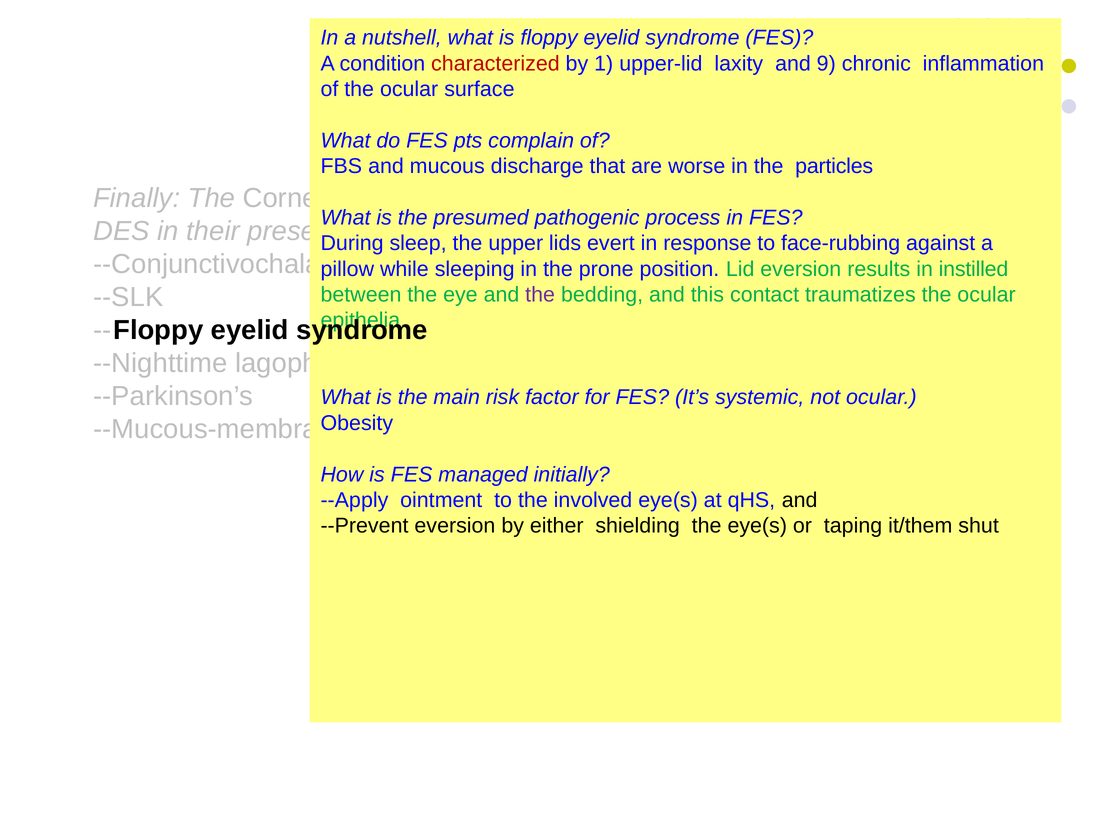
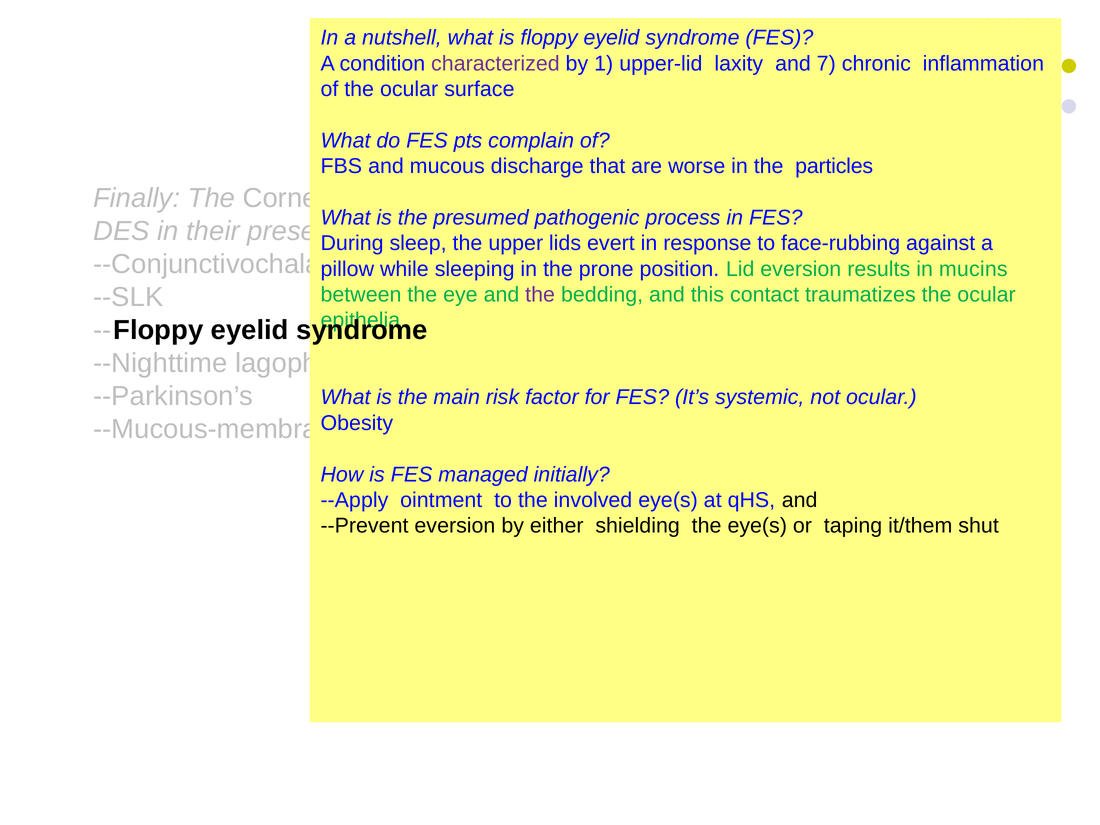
characterized colour: red -> purple (495, 64)
9: 9 -> 7 (826, 64)
instilled: instilled -> mucins (973, 269)
